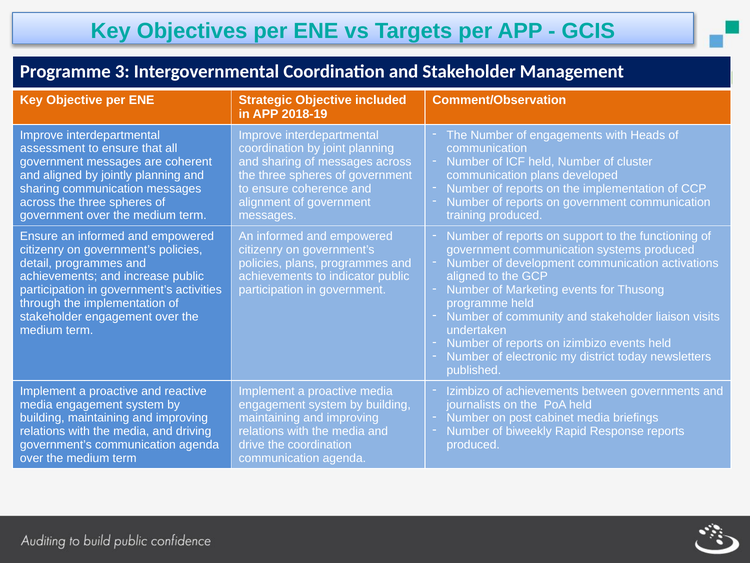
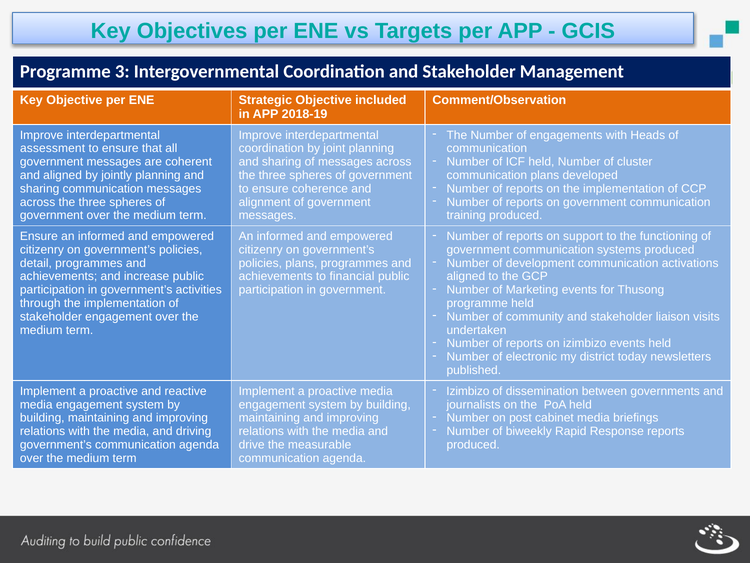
indicator: indicator -> financial (352, 276)
of achievements: achievements -> dissemination (542, 391)
the coordination: coordination -> measurable (320, 444)
